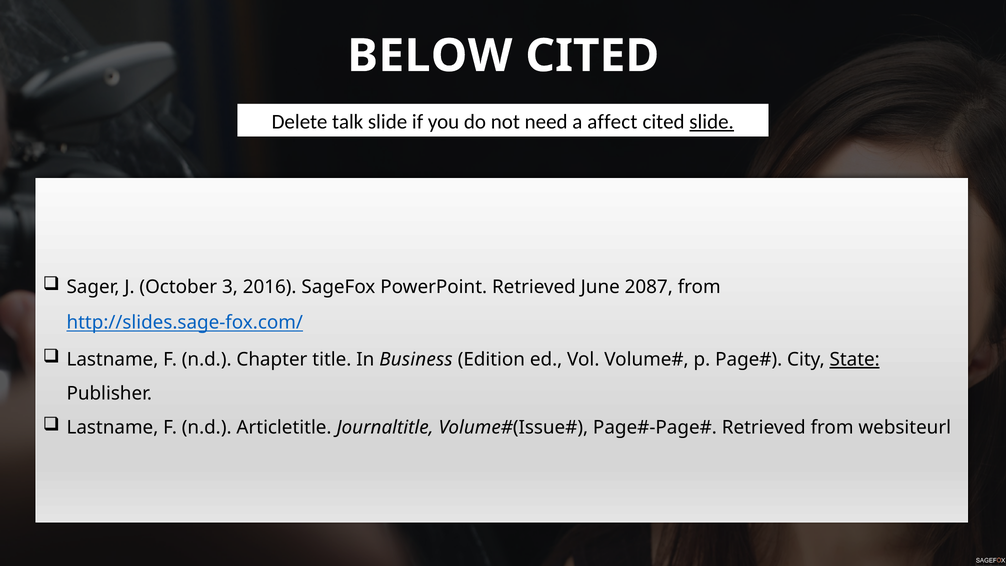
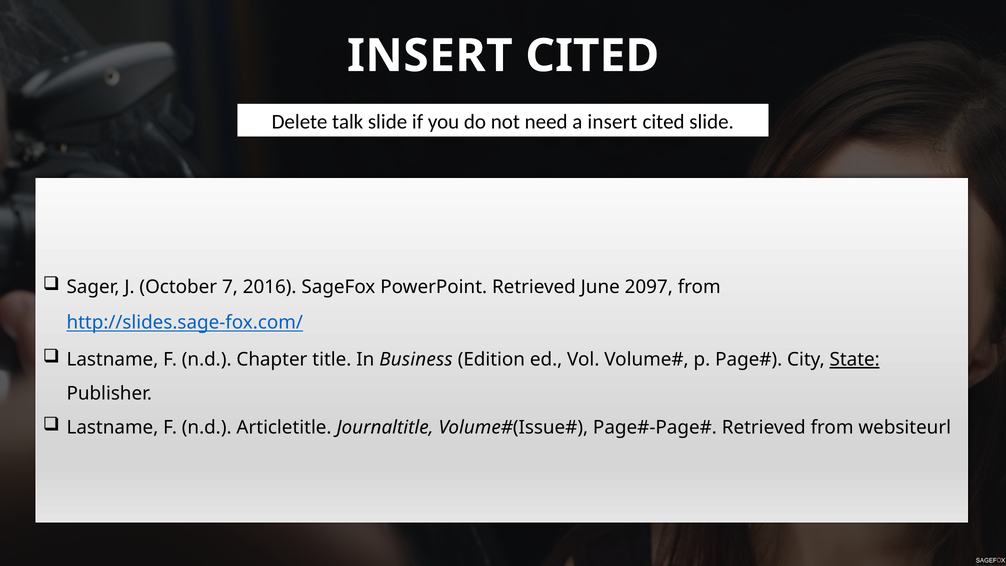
BELOW: BELOW -> INSERT (430, 56)
a affect: affect -> insert (612, 122)
slide underline: present -> none (712, 122)
3: 3 -> 7 (230, 287)
2087: 2087 -> 2097 (649, 287)
